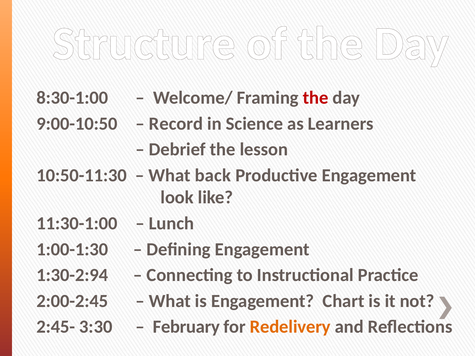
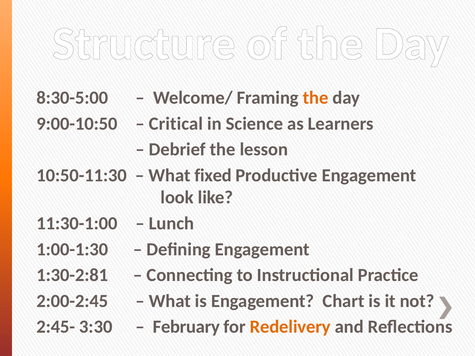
8:30-1:00: 8:30-1:00 -> 8:30-5:00 (72, 98)
the colour: red -> orange (316, 98)
Record: Record -> Critical (176, 124)
back: back -> fixed (213, 176)
1:30-2:94: 1:30-2:94 -> 1:30-2:81 (72, 275)
